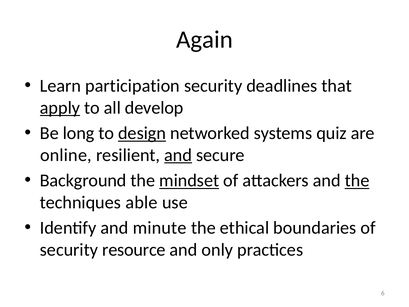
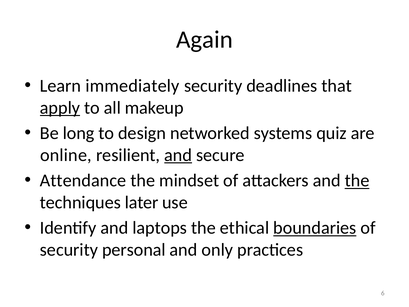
participation: participation -> immediately (132, 86)
develop: develop -> makeup (154, 108)
design underline: present -> none (142, 133)
Background: Background -> Attendance (83, 180)
mindset underline: present -> none (189, 180)
able: able -> later (142, 202)
minute: minute -> laptops (160, 228)
boundaries underline: none -> present (315, 228)
resource: resource -> personal (134, 250)
